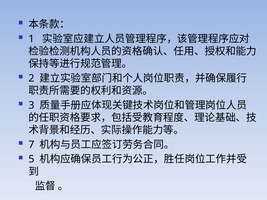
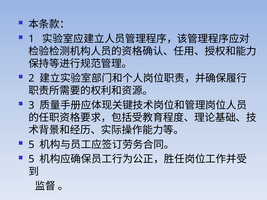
7: 7 -> 5 (31, 145)
